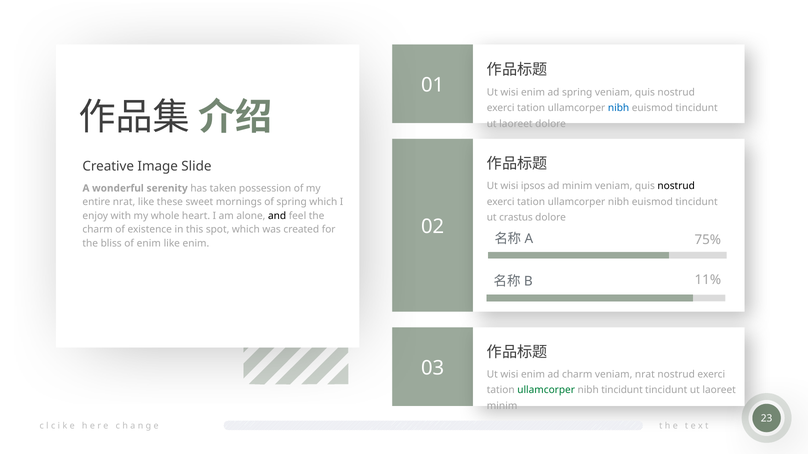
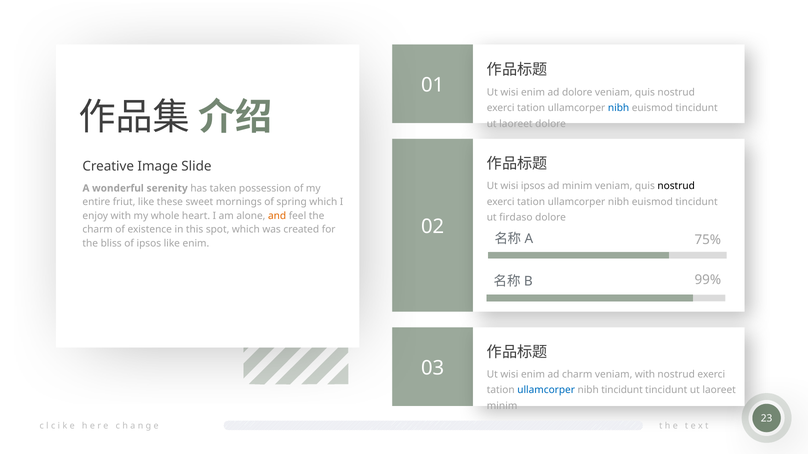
ad spring: spring -> dolore (577, 92)
entire nrat: nrat -> friut (124, 202)
and colour: black -> orange (277, 216)
crastus: crastus -> firdaso (516, 218)
of enim: enim -> ipsos (149, 244)
11%: 11% -> 99% (708, 280)
veniam nrat: nrat -> with (645, 375)
ullamcorper colour: green -> blue (546, 391)
